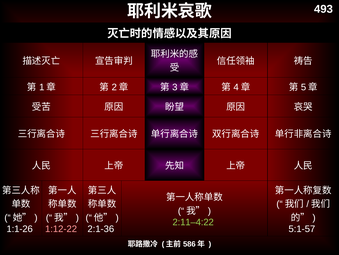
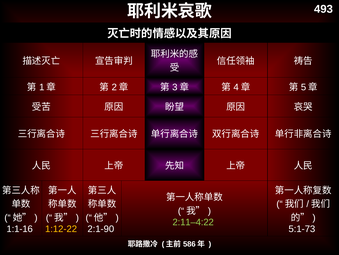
1:1-26: 1:1-26 -> 1:1-16 (20, 228)
1:12-22 colour: pink -> yellow (61, 228)
2:1-36: 2:1-36 -> 2:1-90 (101, 228)
5:1-57: 5:1-57 -> 5:1-73 (302, 228)
